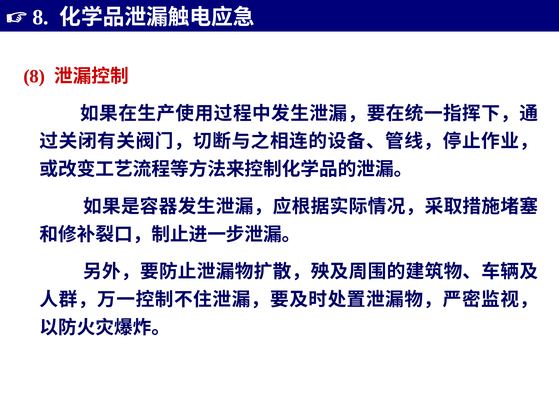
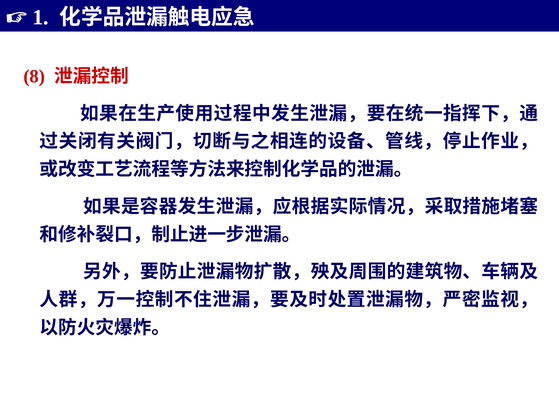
8: 8 -> 1 (41, 17)
